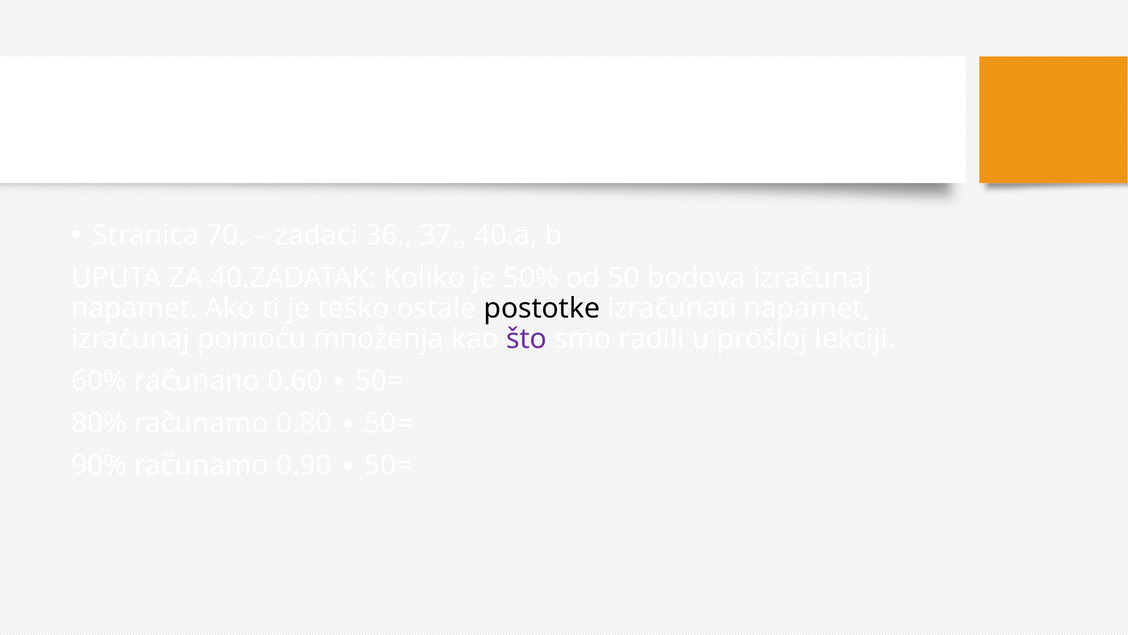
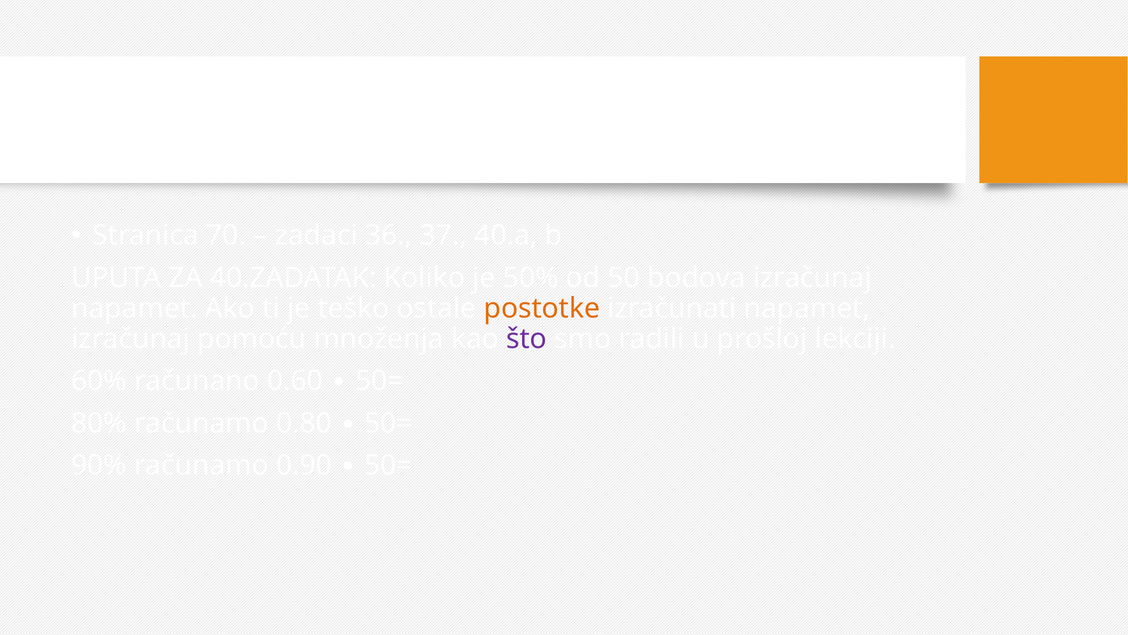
postotke colour: black -> orange (542, 308)
